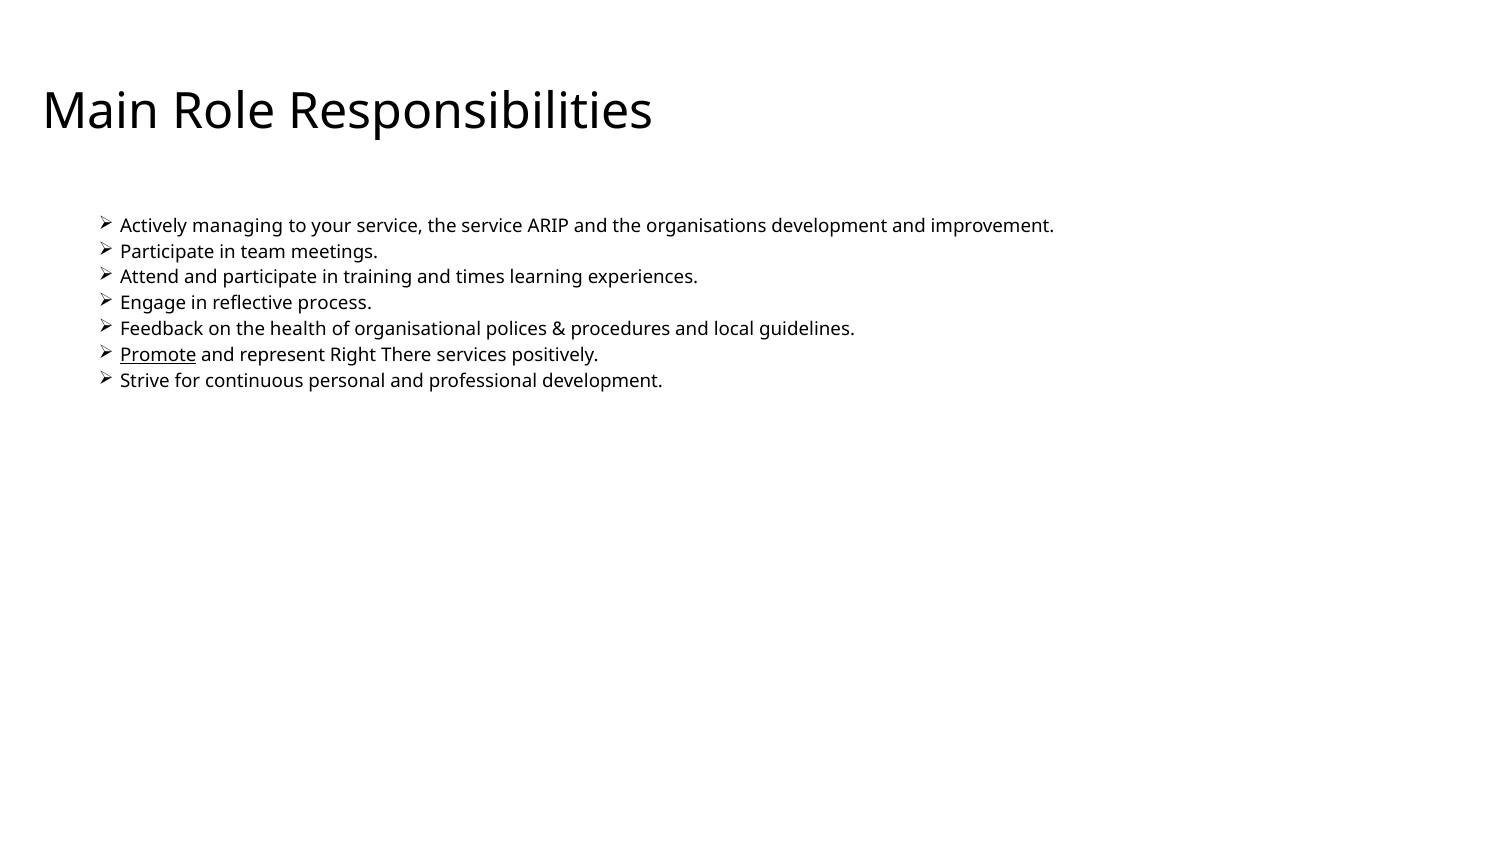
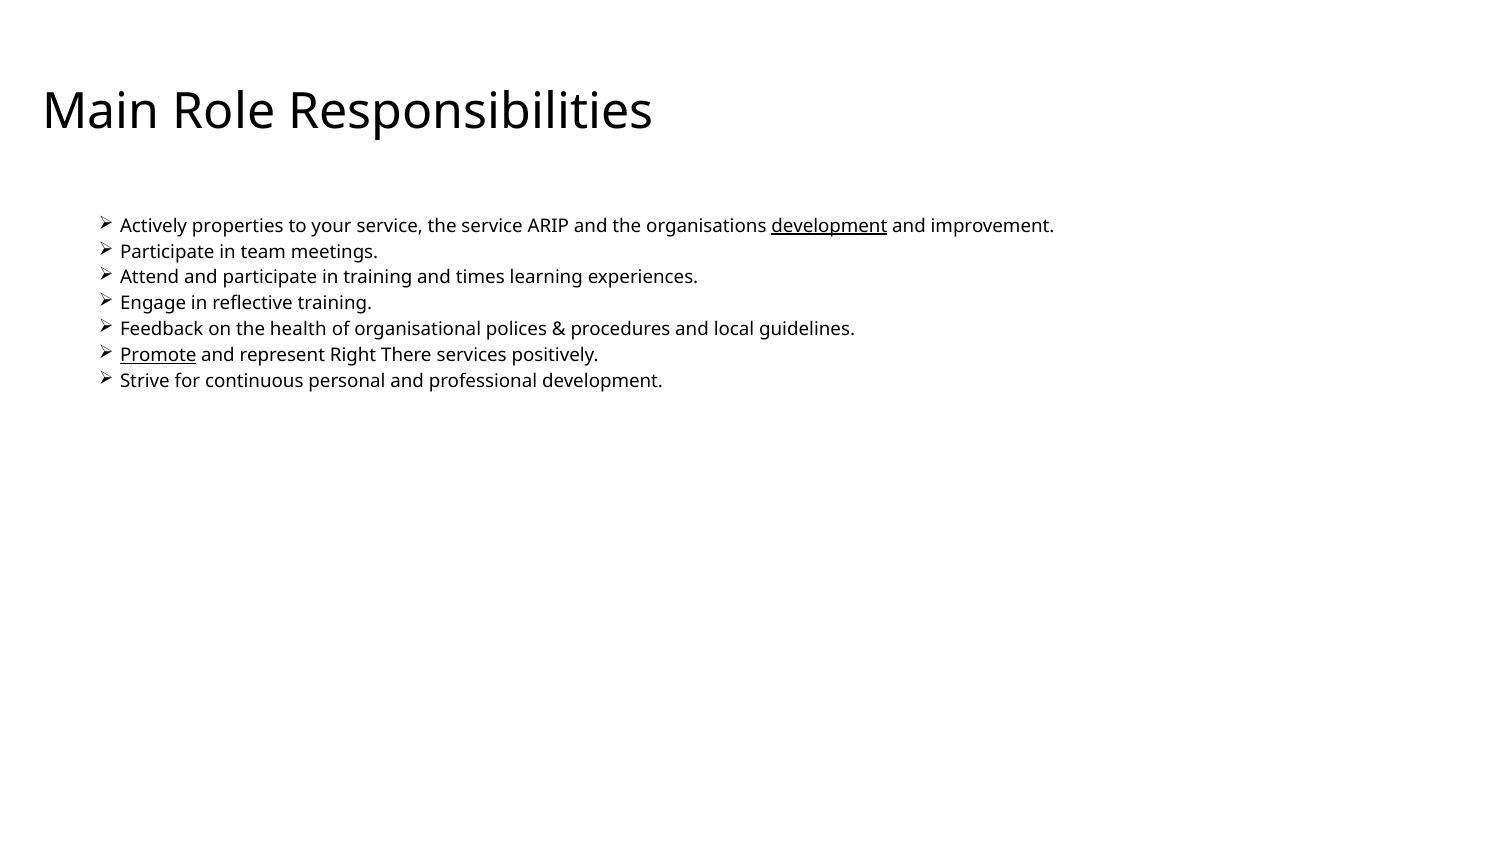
managing: managing -> properties (238, 226)
development underline: none -> present (829, 226)
reflective process: process -> training (335, 304)
